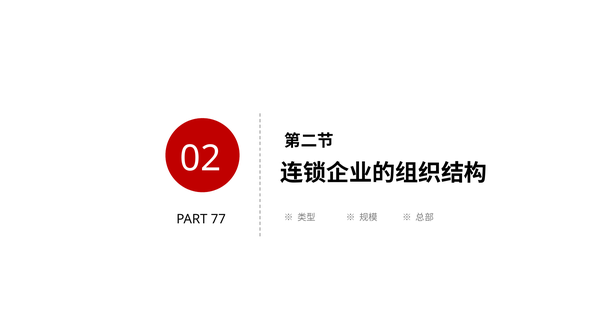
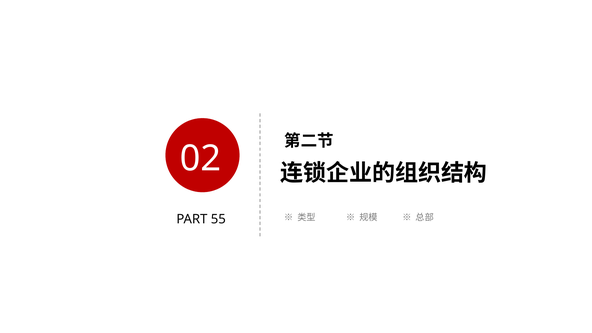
77: 77 -> 55 (218, 219)
